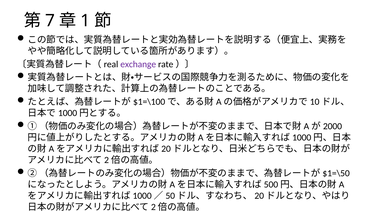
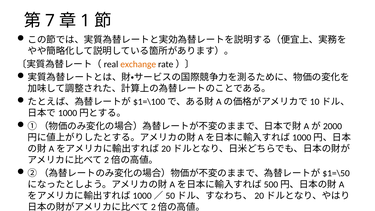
exchange colour: purple -> orange (138, 64)
